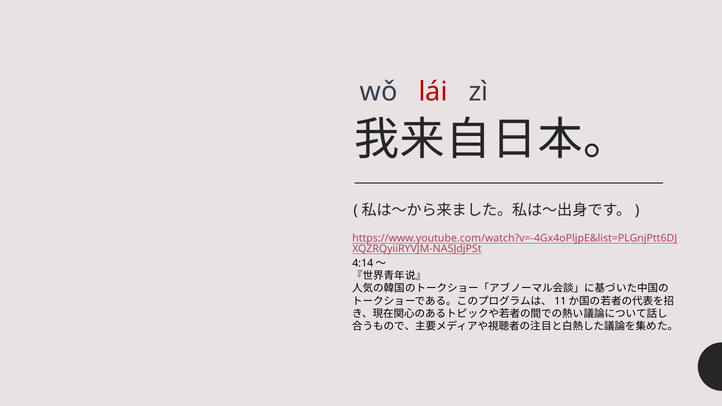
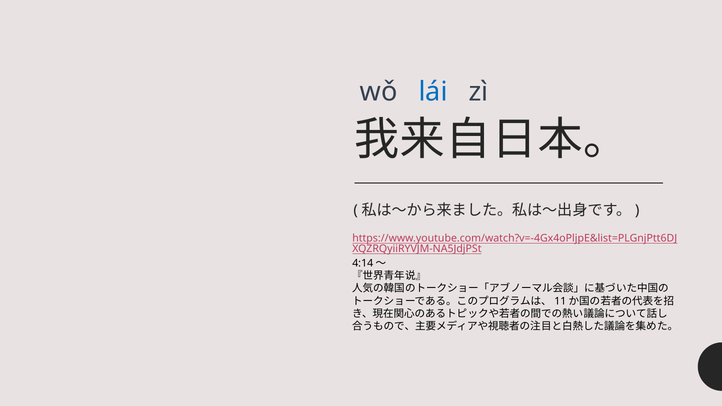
lái colour: red -> blue (433, 92)
